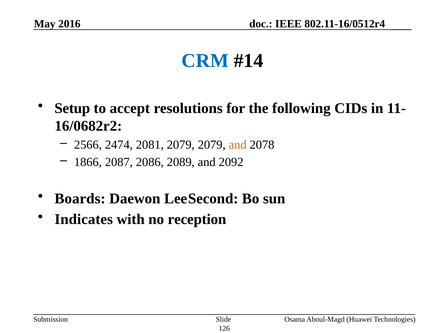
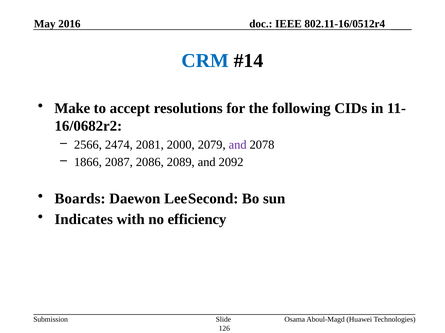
Setup: Setup -> Make (72, 109)
2081 2079: 2079 -> 2000 (181, 145)
and colour: orange -> purple (238, 145)
reception: reception -> efficiency (197, 220)
